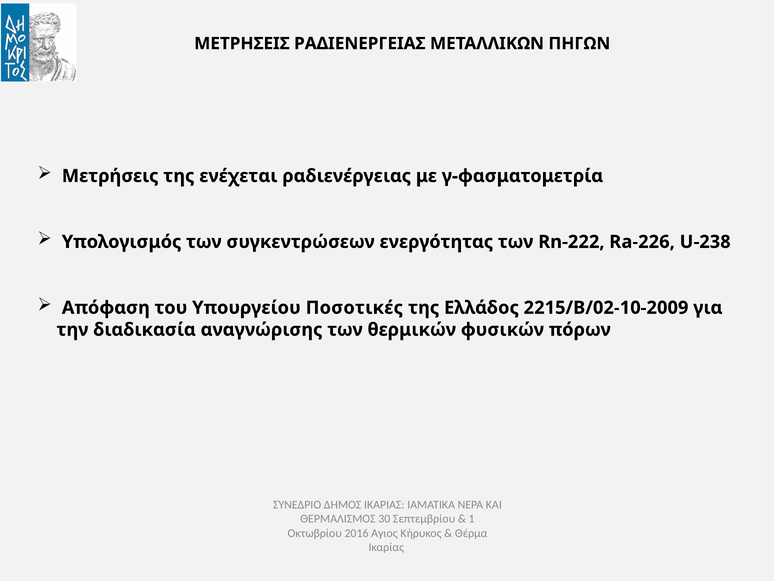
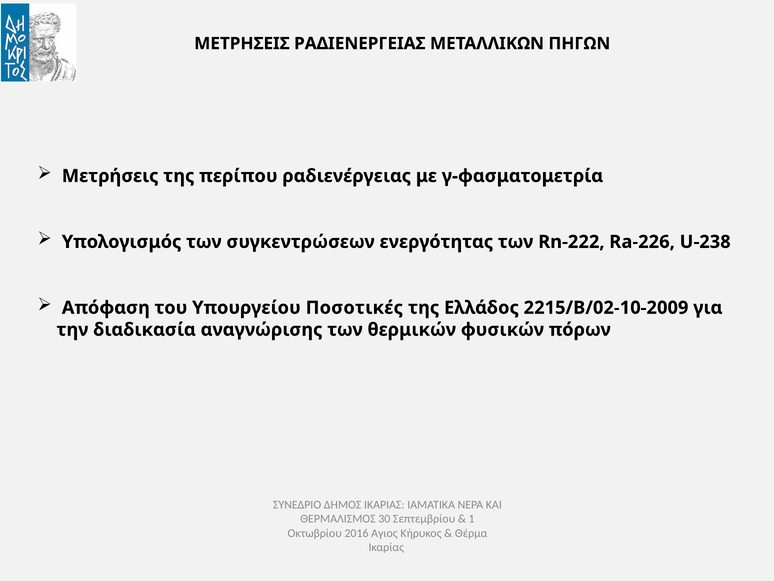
ενέχεται: ενέχεται -> περίπου (238, 176)
